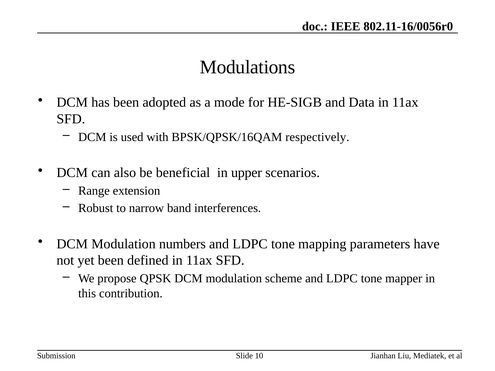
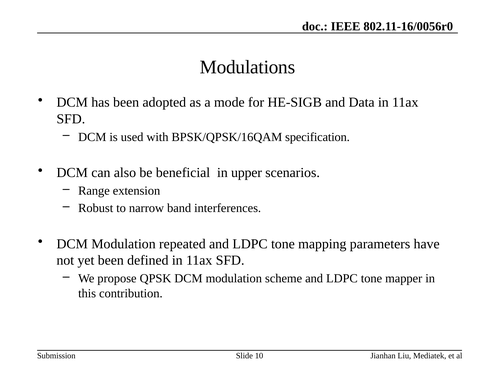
respectively: respectively -> specification (317, 137)
numbers: numbers -> repeated (182, 244)
